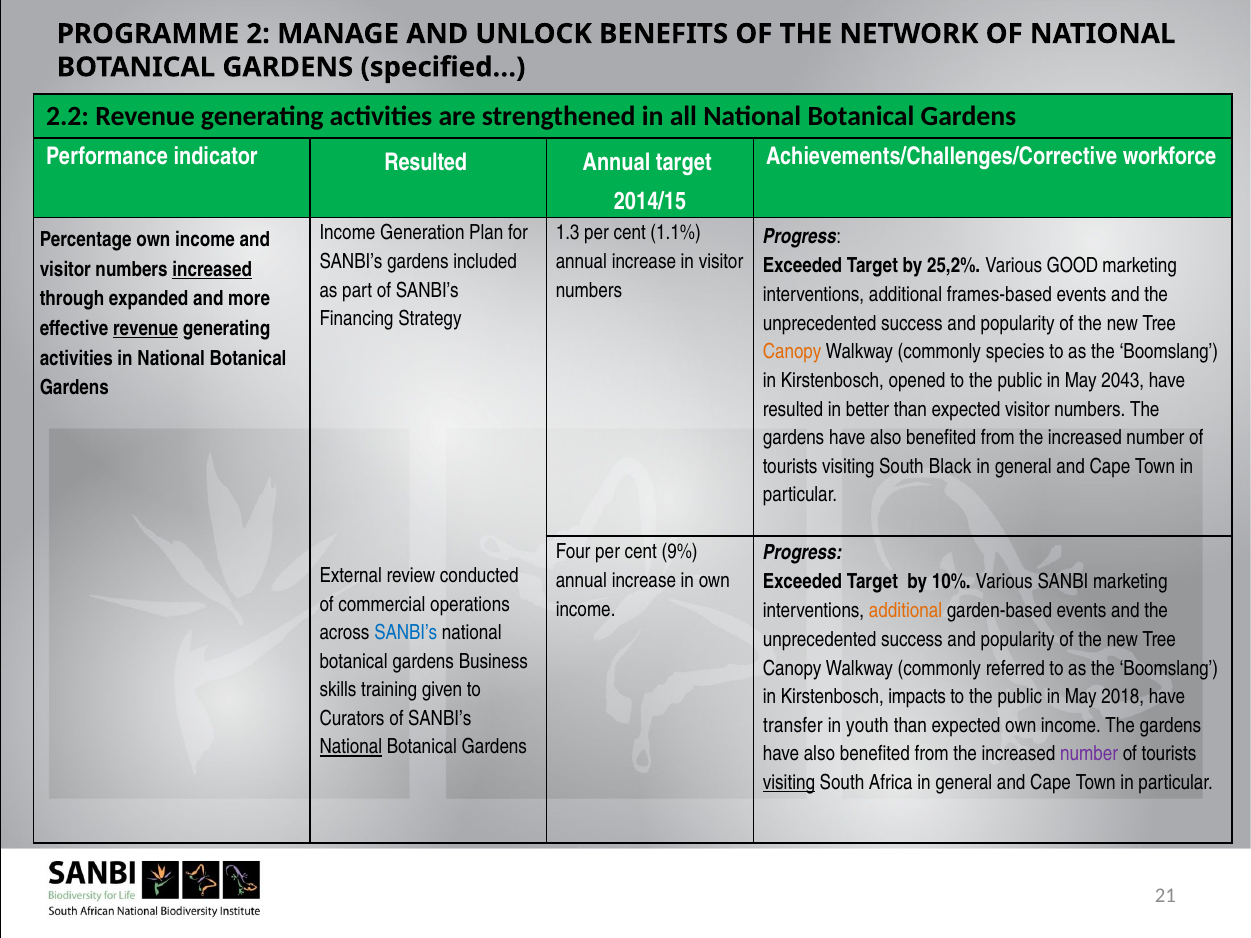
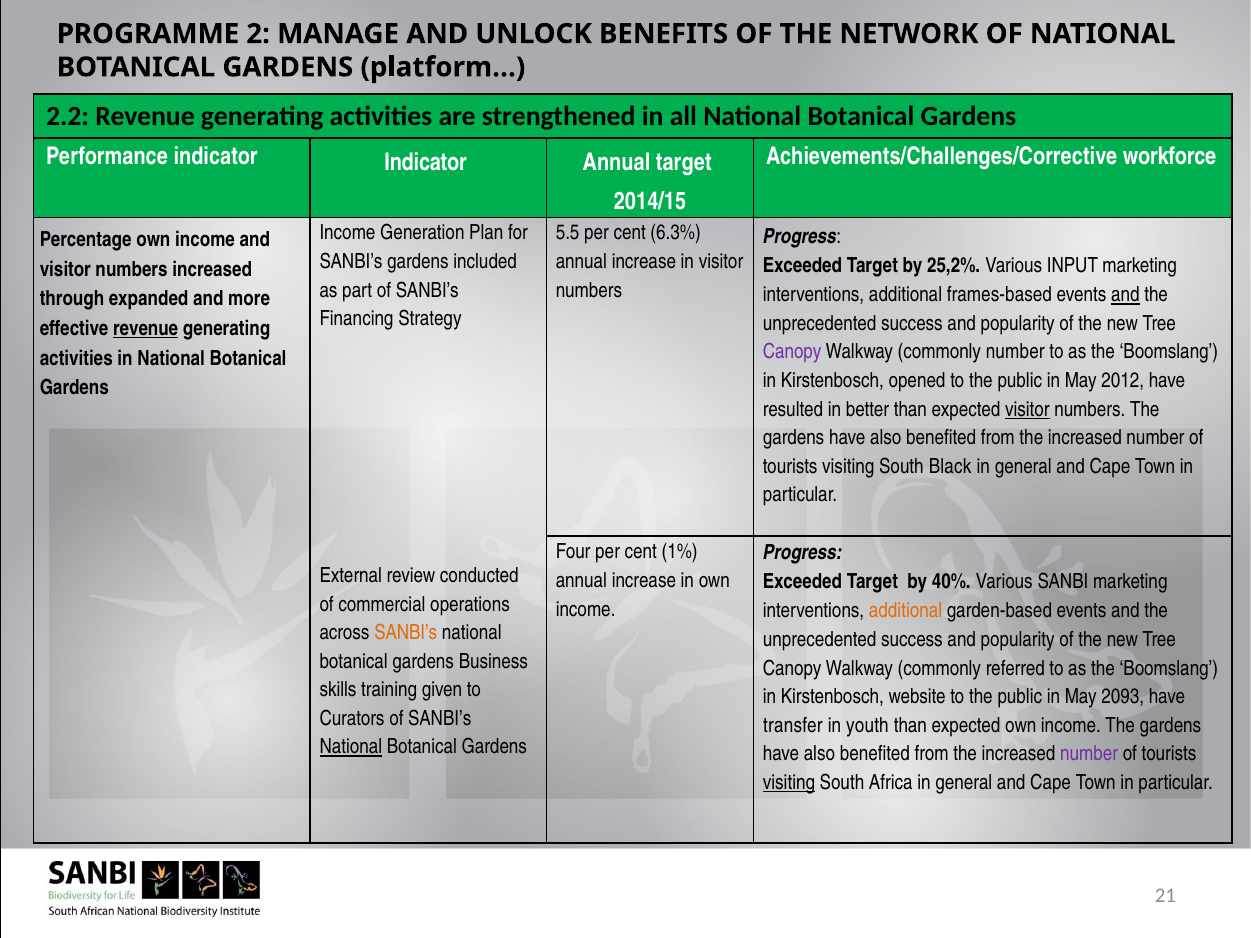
specified…: specified… -> platform… (443, 67)
indicator Resulted: Resulted -> Indicator (426, 162)
1.3: 1.3 -> 5.5 (568, 233)
1.1%: 1.1% -> 6.3% (676, 233)
GOOD: GOOD -> INPUT (1072, 266)
increased underline: present -> none (212, 269)
and underline: none -> present (1125, 295)
Canopy colour: orange -> purple (792, 352)
commonly species: species -> number (1015, 352)
2043: 2043 -> 2012 (1123, 381)
visitor underline: none -> present (1027, 409)
9%: 9% -> 1% (680, 552)
10%: 10% -> 40% (951, 582)
SANBI’s colour: blue -> orange (406, 633)
impacts: impacts -> website (917, 697)
2018: 2018 -> 2093 (1123, 697)
